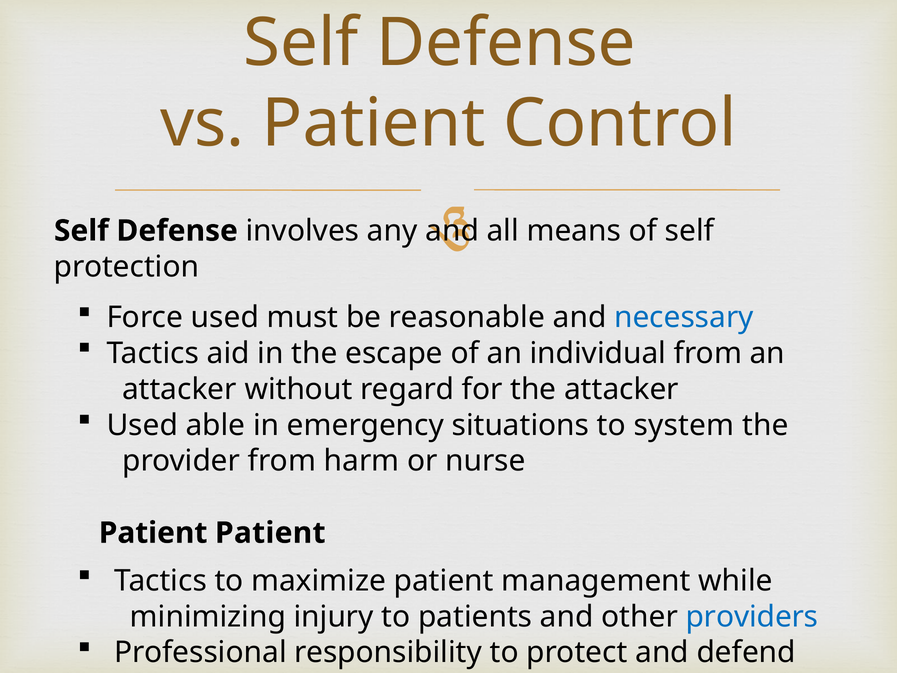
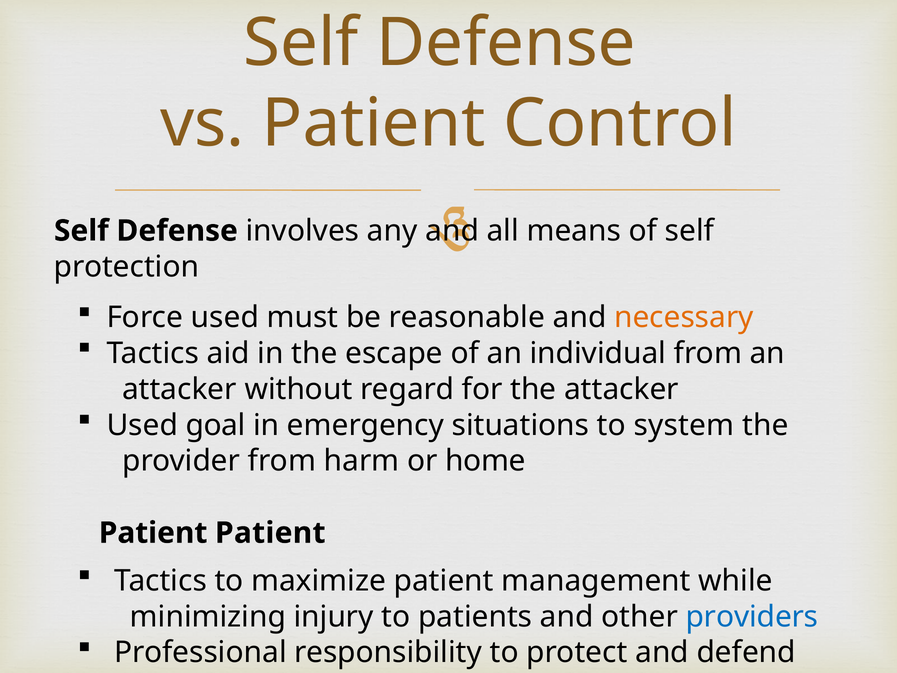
necessary colour: blue -> orange (684, 317)
able: able -> goal (216, 425)
nurse: nurse -> home (485, 461)
